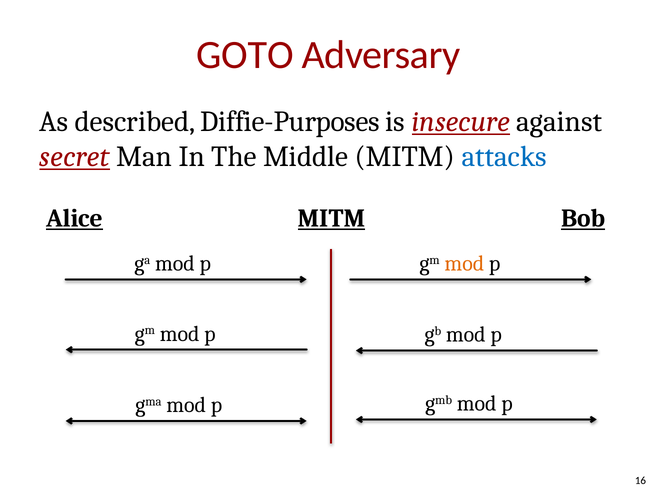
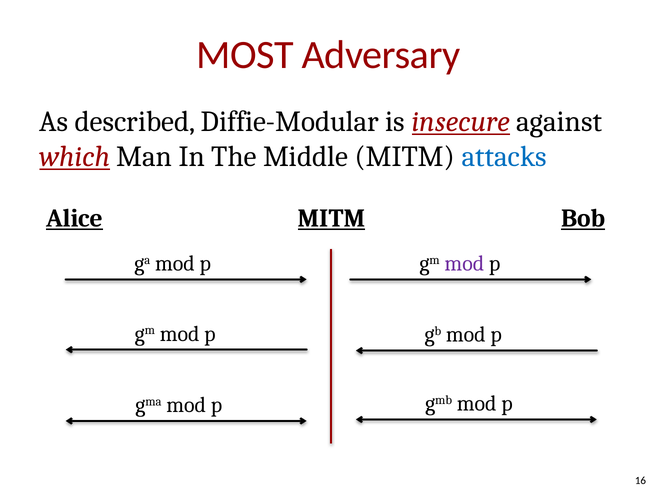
GOTO: GOTO -> MOST (245, 55)
Diffie-Purposes: Diffie-Purposes -> Diffie-Modular (290, 121)
secret: secret -> which (75, 157)
mod colour: orange -> purple (464, 263)
